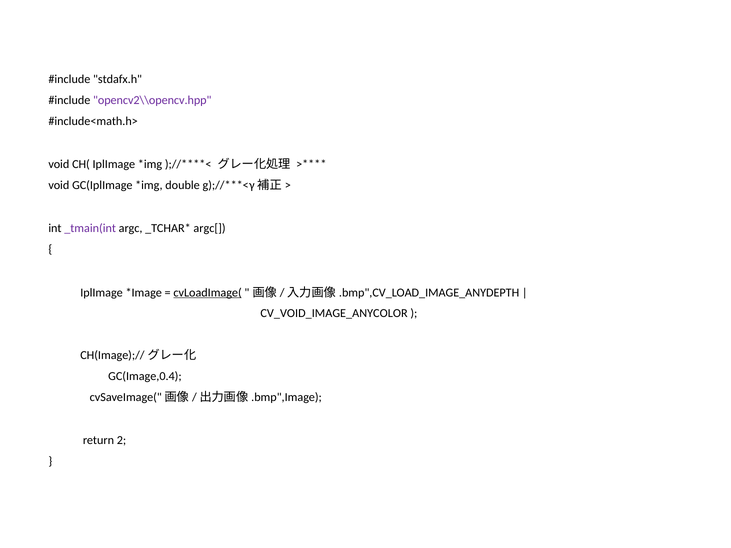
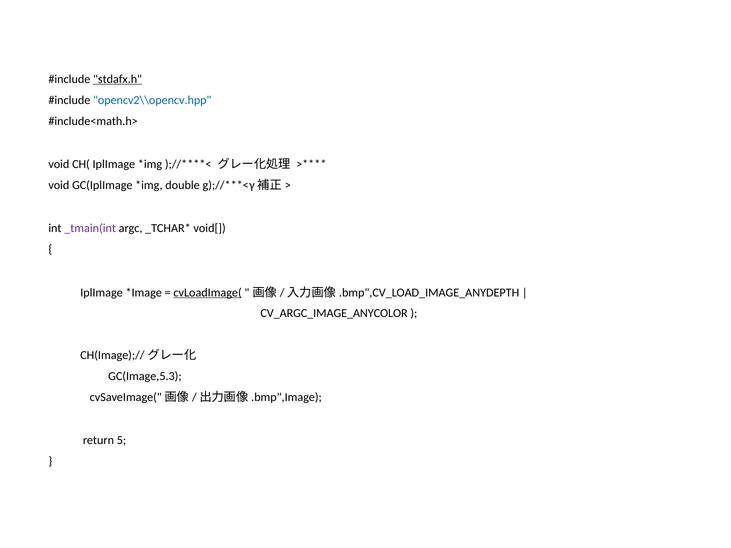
stdafx.h underline: none -> present (118, 79)
opencv2\\opencv.hpp colour: purple -> blue (152, 100)
argc[: argc[ -> void[ (210, 228)
CV_VOID_IMAGE_ANYCOLOR: CV_VOID_IMAGE_ANYCOLOR -> CV_ARGC_IMAGE_ANYCOLOR (334, 314)
GC(Image,0.4: GC(Image,0.4 -> GC(Image,5.3 (145, 376)
2: 2 -> 5 (121, 441)
